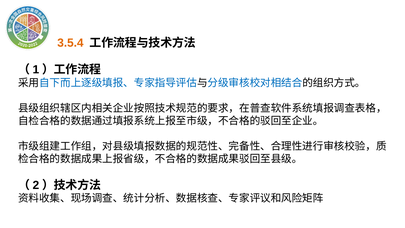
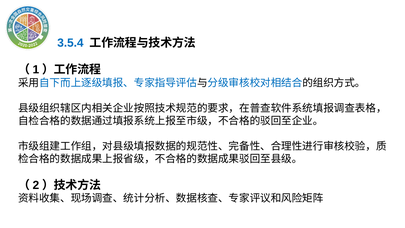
3.5.4 colour: orange -> blue (70, 43)
